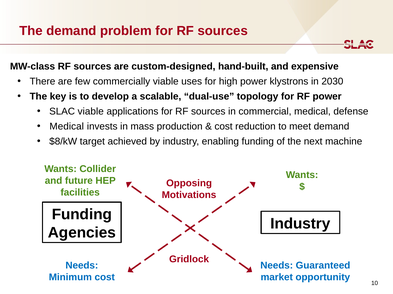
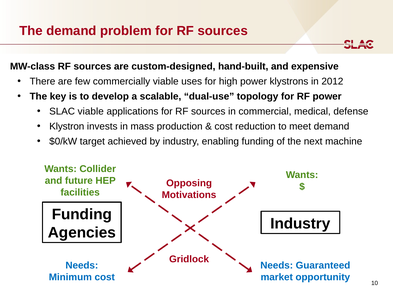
2030: 2030 -> 2012 (332, 82)
Medical: Medical -> Klystron (67, 127)
$8/kW: $8/kW -> $0/kW (63, 142)
